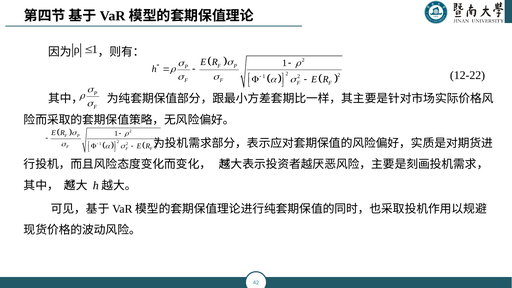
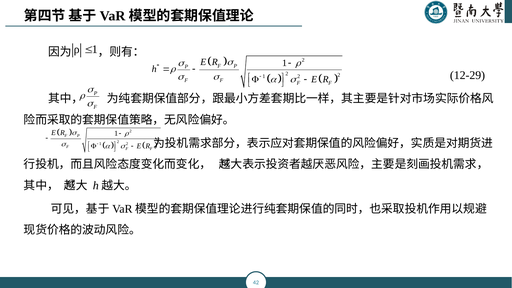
12-22: 12-22 -> 12-29 (468, 75)
